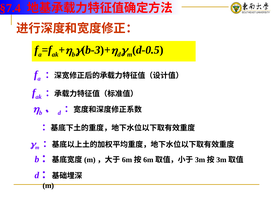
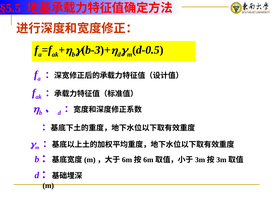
§7.4: §7.4 -> §5.5 (10, 8)
